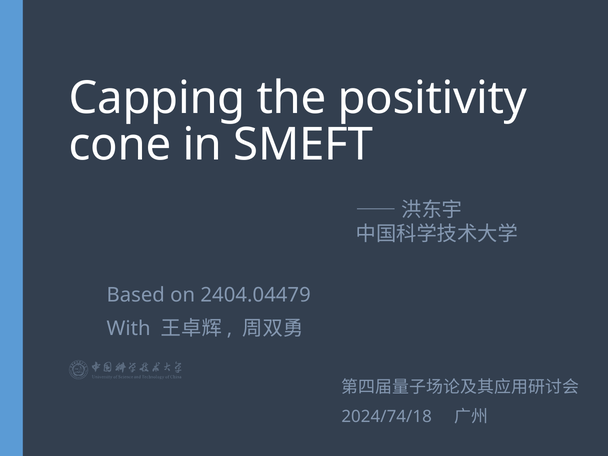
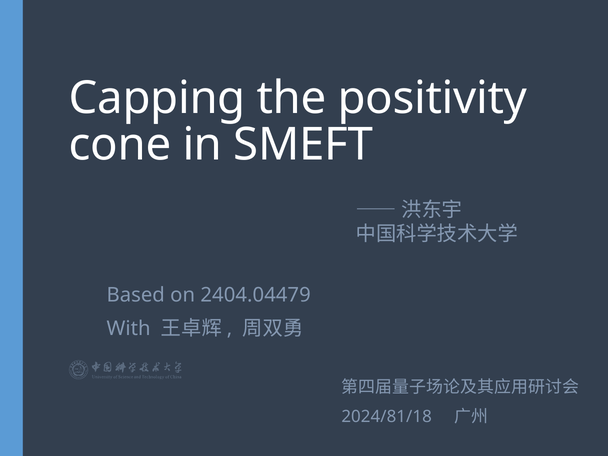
2024/74/18: 2024/74/18 -> 2024/81/18 (387, 417)
